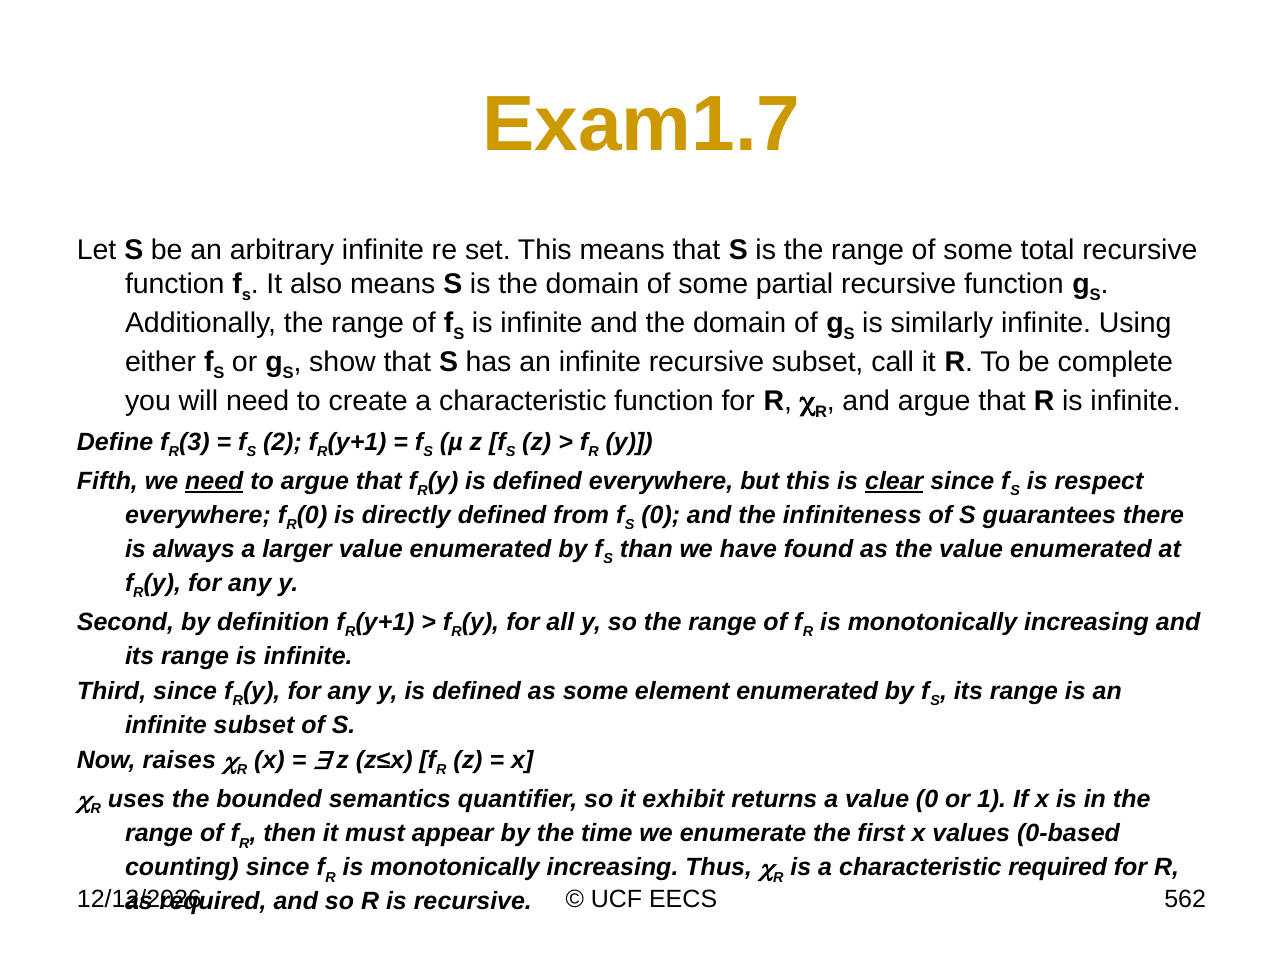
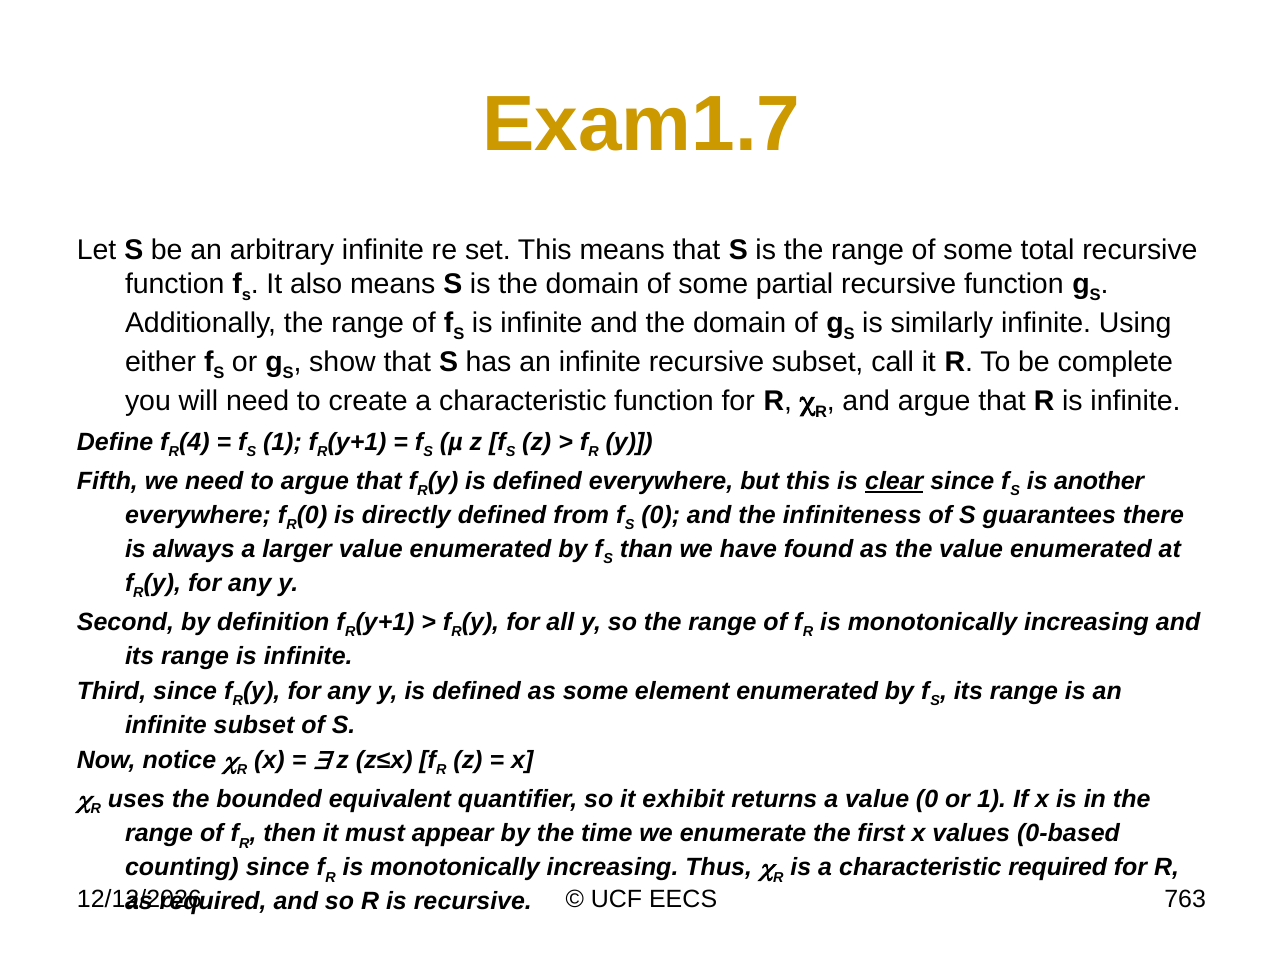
3: 3 -> 4 (194, 442)
S 2: 2 -> 1 (282, 442)
need underline: present -> none (214, 481)
respect: respect -> another (1099, 481)
raises: raises -> notice (179, 761)
semantics: semantics -> equivalent (390, 800)
562: 562 -> 763 (1185, 899)
